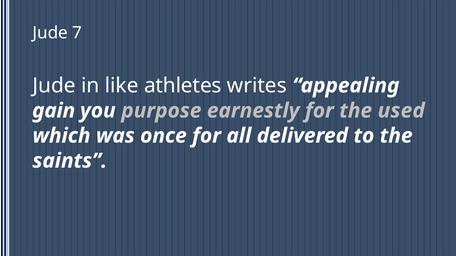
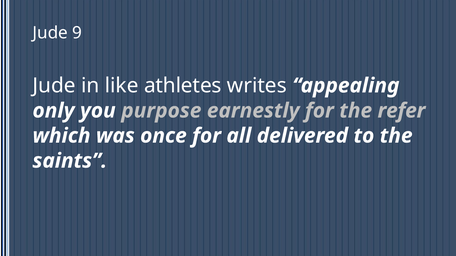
7: 7 -> 9 (77, 33)
gain: gain -> only (54, 111)
used: used -> refer (401, 111)
